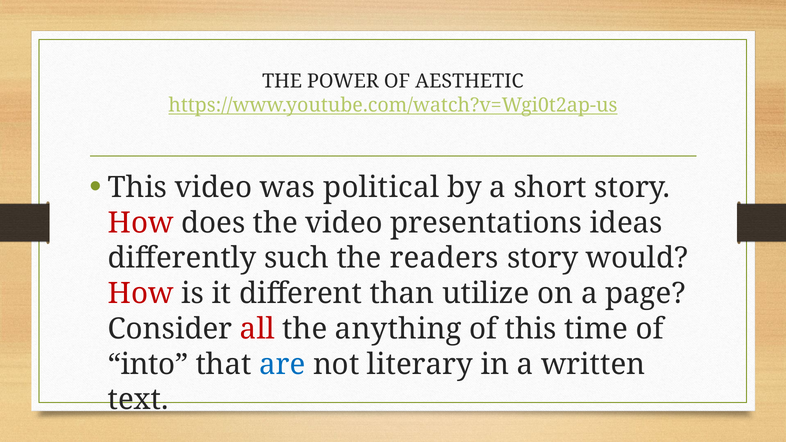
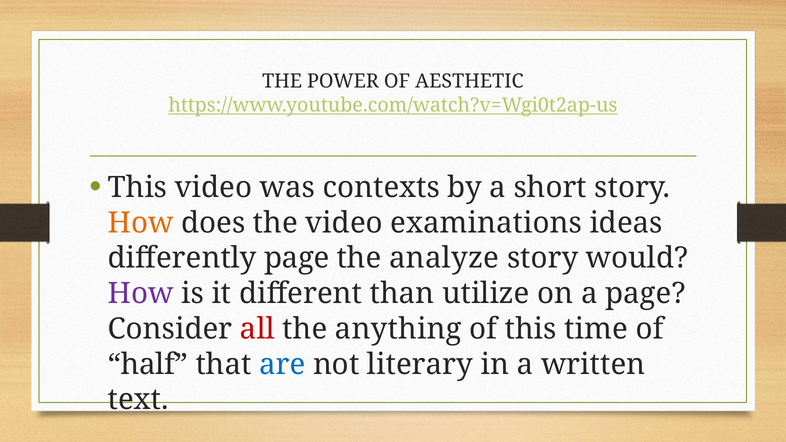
political: political -> contexts (381, 188)
How colour: red -> orange (141, 223)
presentations: presentations -> examinations (486, 223)
differently such: such -> page (297, 258)
readers: readers -> analyze (444, 258)
How colour: red -> purple (141, 294)
into: into -> half (148, 364)
